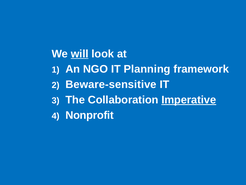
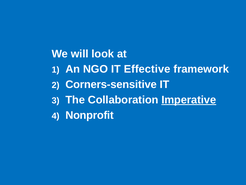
will underline: present -> none (80, 54)
Planning: Planning -> Effective (147, 69)
Beware-sensitive: Beware-sensitive -> Corners-sensitive (111, 84)
